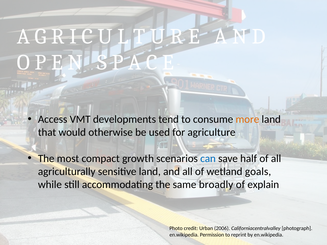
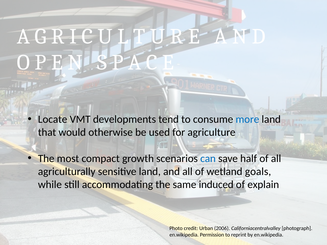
Access: Access -> Locate (53, 119)
more colour: orange -> blue (247, 119)
broadly: broadly -> induced (216, 185)
